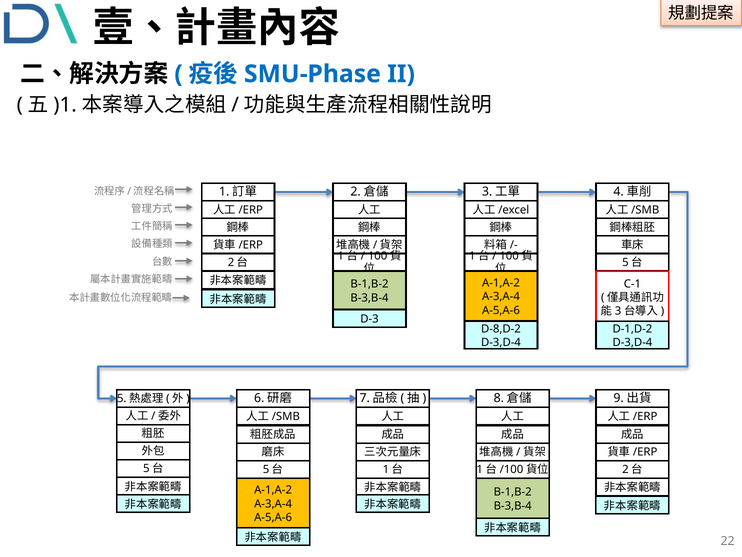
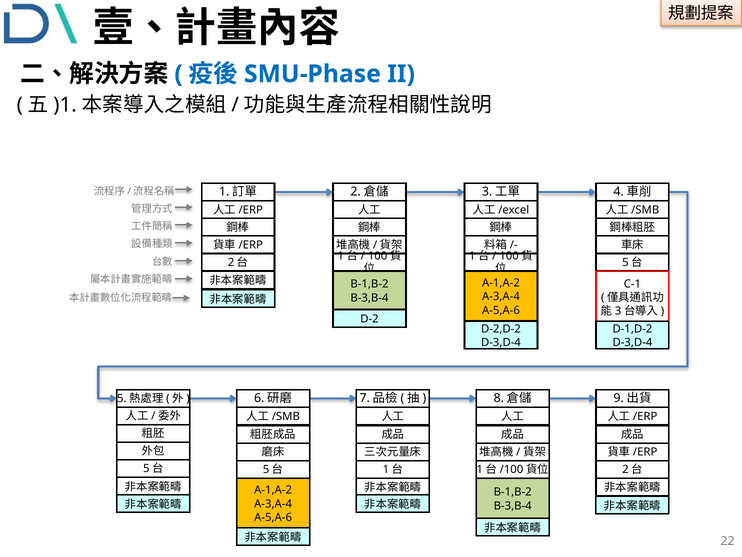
D-3: D-3 -> D-2 (369, 319)
D-8,D-2: D-8,D-2 -> D-2,D-2 (501, 329)
